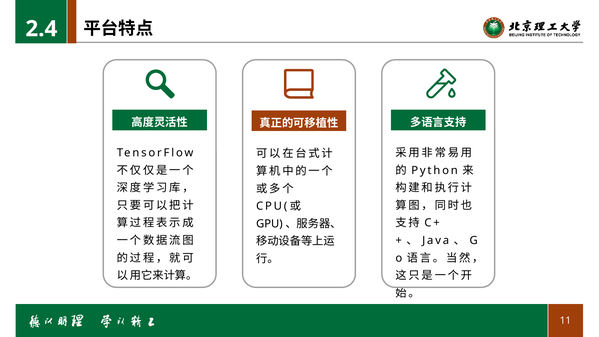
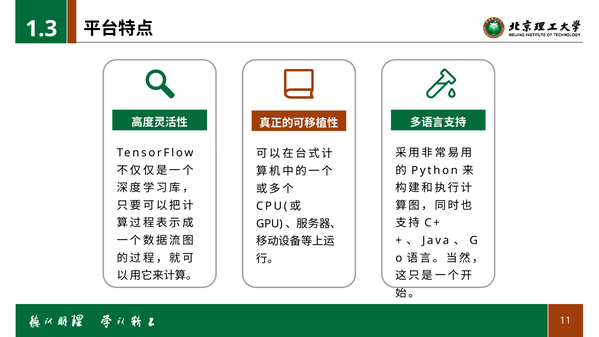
2.4: 2.4 -> 1.3 (41, 29)
